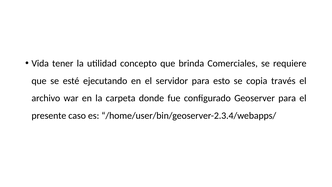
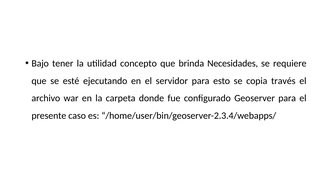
Vida: Vida -> Bajo (40, 63)
Comerciales: Comerciales -> Necesidades (233, 63)
